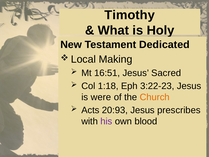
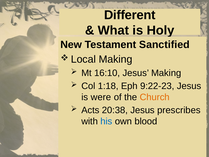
Timothy: Timothy -> Different (130, 15)
Dedicated: Dedicated -> Sanctified (164, 45)
16:51: 16:51 -> 16:10 (107, 73)
Jesus Sacred: Sacred -> Making (166, 73)
3:22-23: 3:22-23 -> 9:22-23 (157, 86)
20:93: 20:93 -> 20:38 (115, 110)
his colour: purple -> blue (106, 121)
